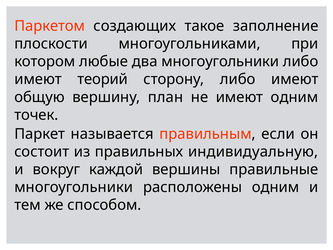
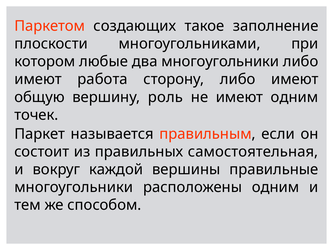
теорий: теорий -> работа (103, 79)
план: план -> роль (165, 97)
индивидуальную: индивидуальную -> самостоятельная (253, 152)
